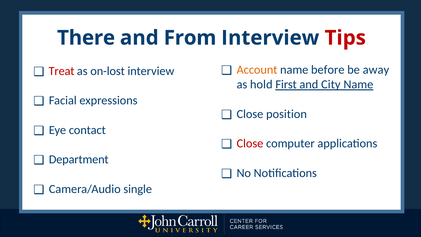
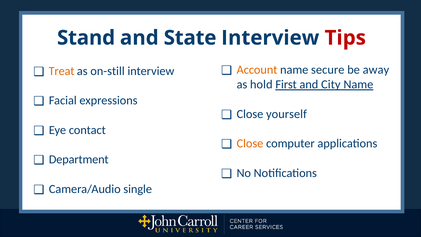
There: There -> Stand (86, 38)
and From: From -> State (190, 38)
name before: before -> secure (328, 70)
Treat colour: red -> orange (62, 71)
on-lost: on-lost -> on-still (108, 71)
position: position -> yourself (286, 114)
Close colour: red -> orange (250, 143)
